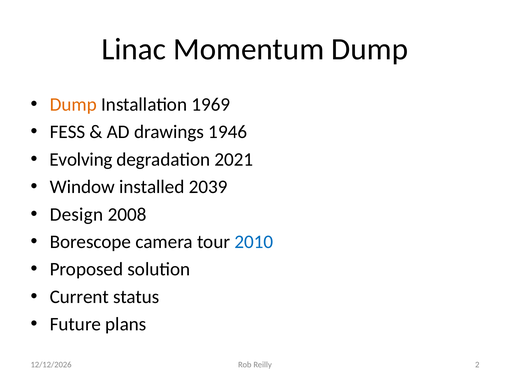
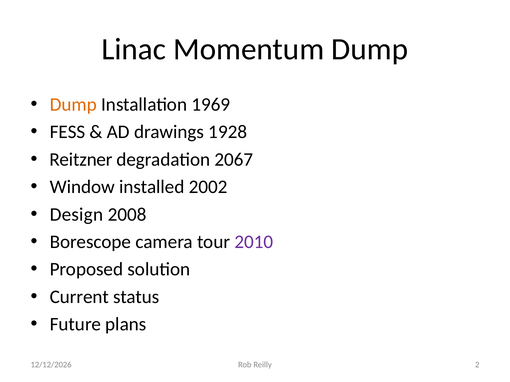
1946: 1946 -> 1928 (228, 132)
Evolving: Evolving -> Reitzner (81, 160)
2021: 2021 -> 2067 (234, 160)
2039: 2039 -> 2002 (208, 187)
2010 colour: blue -> purple (254, 242)
